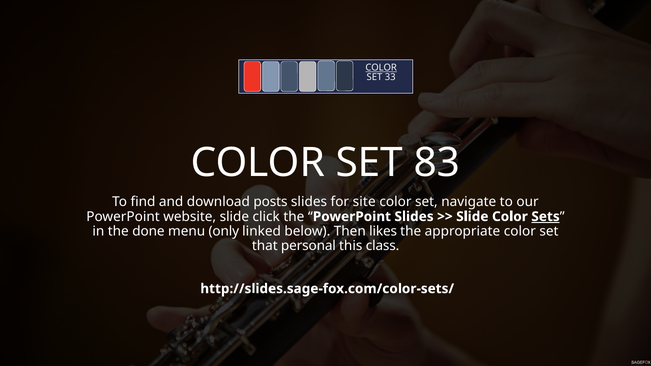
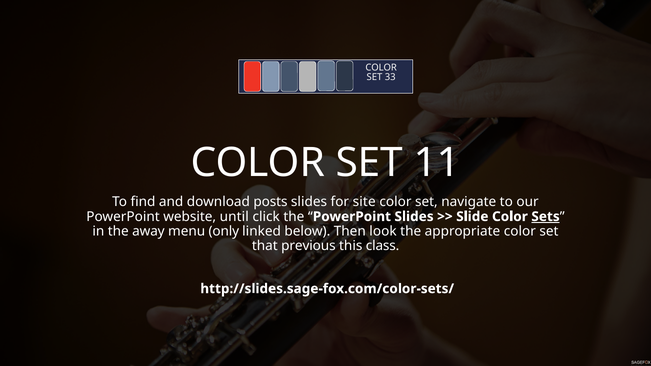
COLOR underline: present -> none (381, 68)
83: 83 -> 11 (437, 163)
website slide: slide -> until (234, 217)
done: done -> away (148, 231)
likes: likes -> look (383, 231)
personal: personal -> previous (308, 246)
